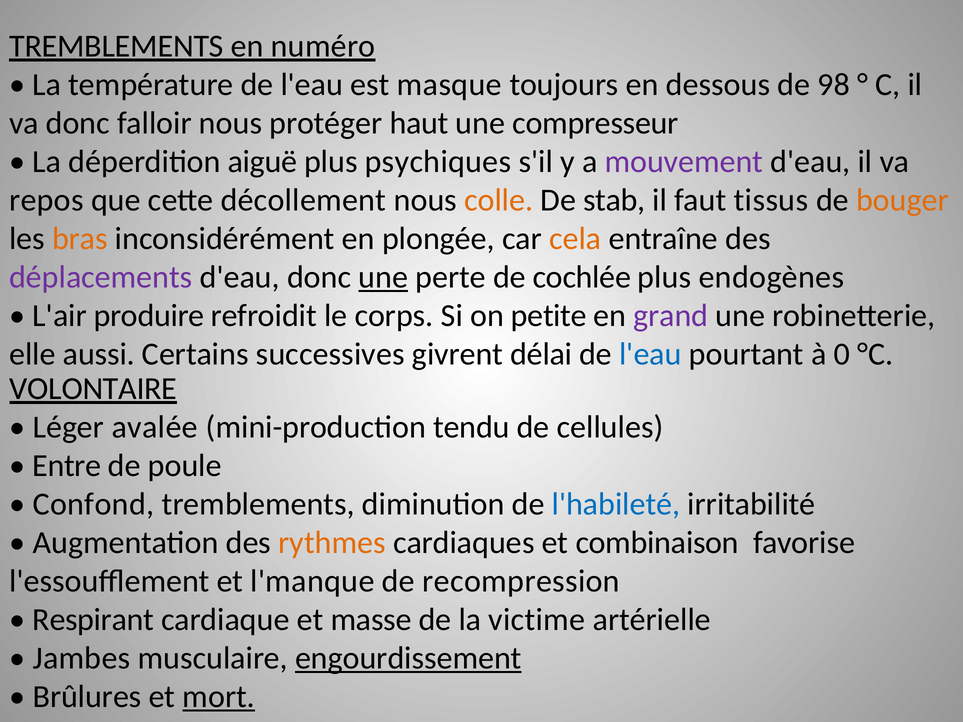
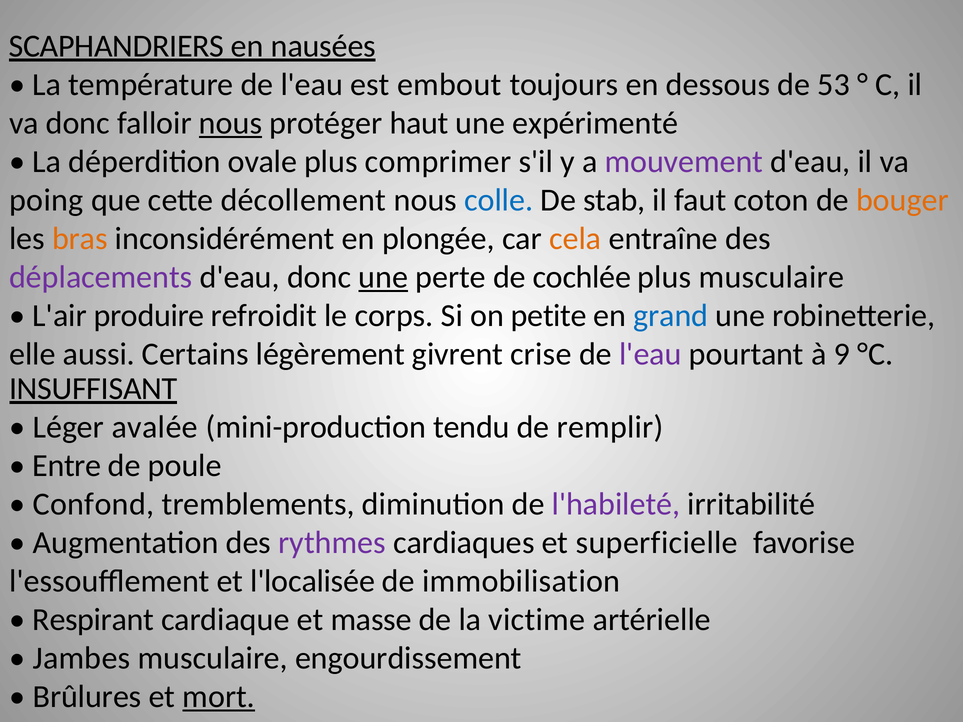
TREMBLEMENTS: TREMBLEMENTS -> SCAPHANDRIERS (116, 46)
numéro: numéro -> nausées (323, 46)
masque: masque -> embout (449, 85)
98: 98 -> 53 (834, 85)
nous underline: none -> present (231, 123)
compresseur: compresseur -> expérimenté (595, 123)
aiguë: aiguë -> ovale (262, 162)
psychiques: psychiques -> comprimer (438, 162)
repos: repos -> poing (46, 200)
colle colour: orange -> blue (499, 200)
tissus: tissus -> coton (771, 200)
plus endogènes: endogènes -> musculaire (771, 277)
grand colour: purple -> blue (671, 316)
successives: successives -> légèrement (330, 354)
délai: délai -> crise (541, 354)
l'eau colour: blue -> purple (650, 354)
0: 0 -> 9 (842, 354)
VOLONTAIRE: VOLONTAIRE -> INSUFFISANT (93, 389)
cellules: cellules -> remplir (610, 427)
l'habileté colour: blue -> purple (616, 504)
rythmes colour: orange -> purple (332, 543)
combinaison: combinaison -> superficielle (657, 543)
l'manque: l'manque -> l'localisée (313, 581)
recompression: recompression -> immobilisation (521, 581)
engourdissement underline: present -> none (408, 658)
